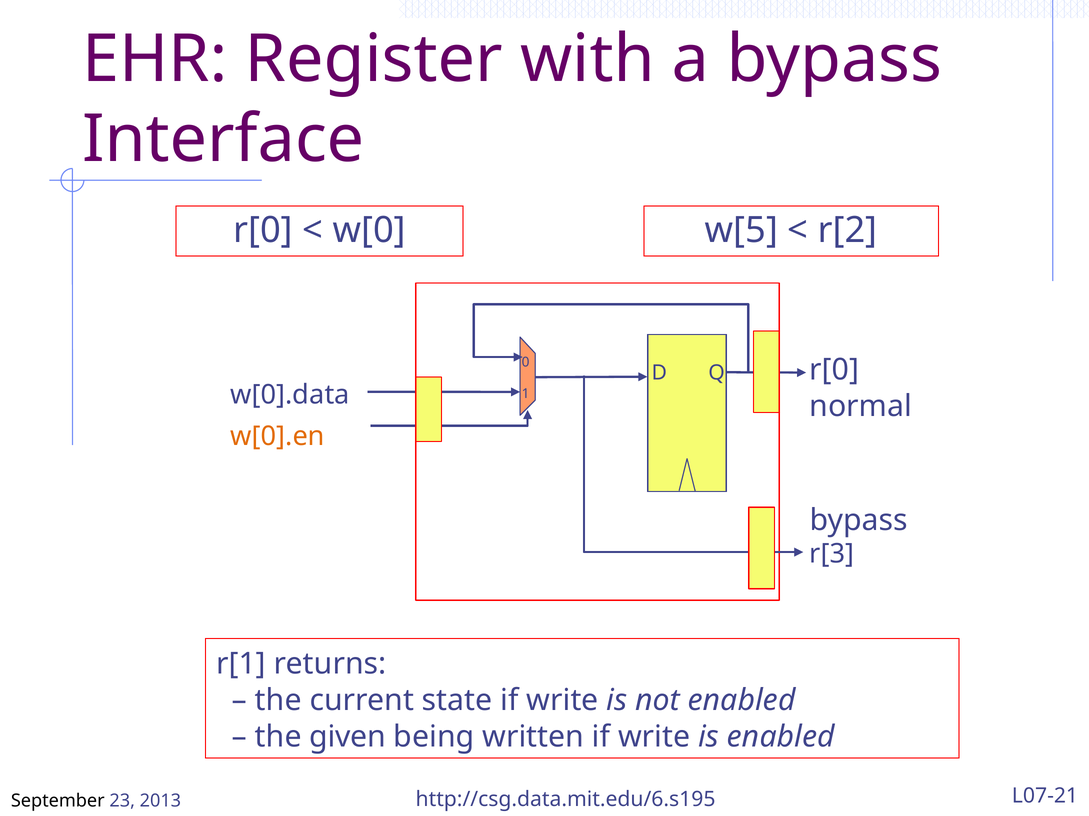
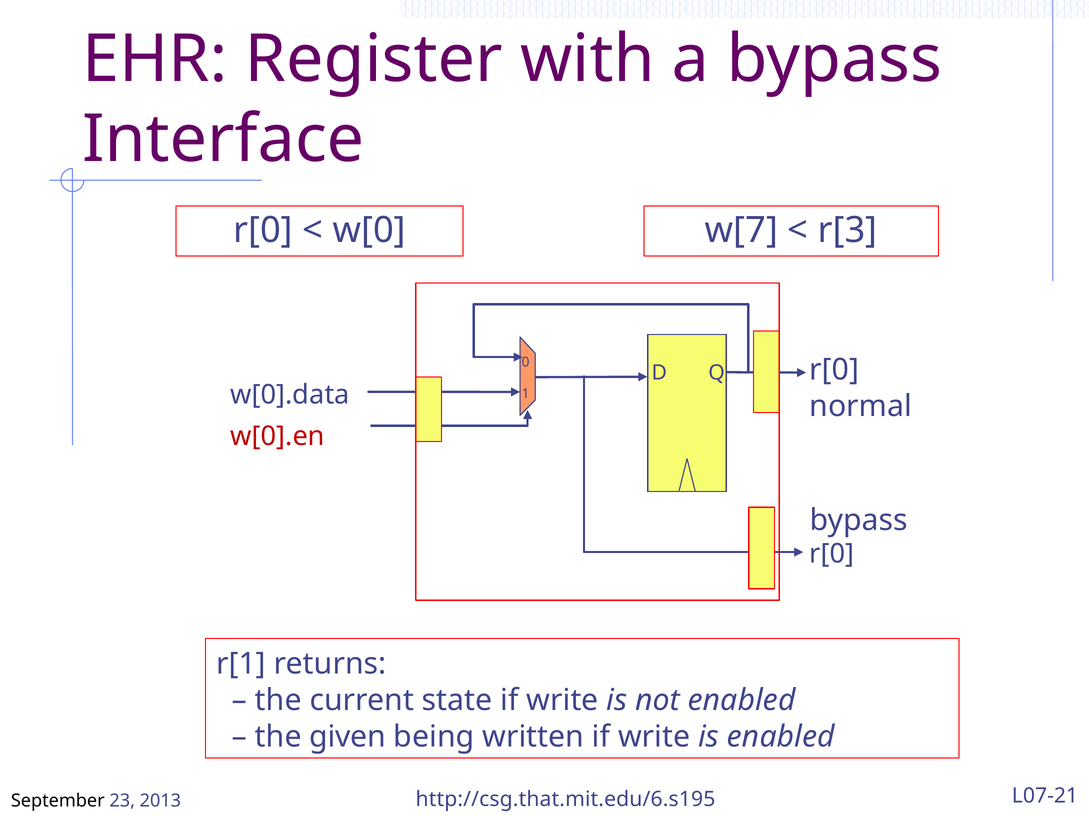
w[5: w[5 -> w[7 (741, 231)
r[2: r[2 -> r[3 (847, 231)
w[0].en colour: orange -> red (278, 437)
r[3: r[3 -> r[0 (832, 554)
http://csg.data.mit.edu/6.s195: http://csg.data.mit.edu/6.s195 -> http://csg.that.mit.edu/6.s195 (565, 800)
